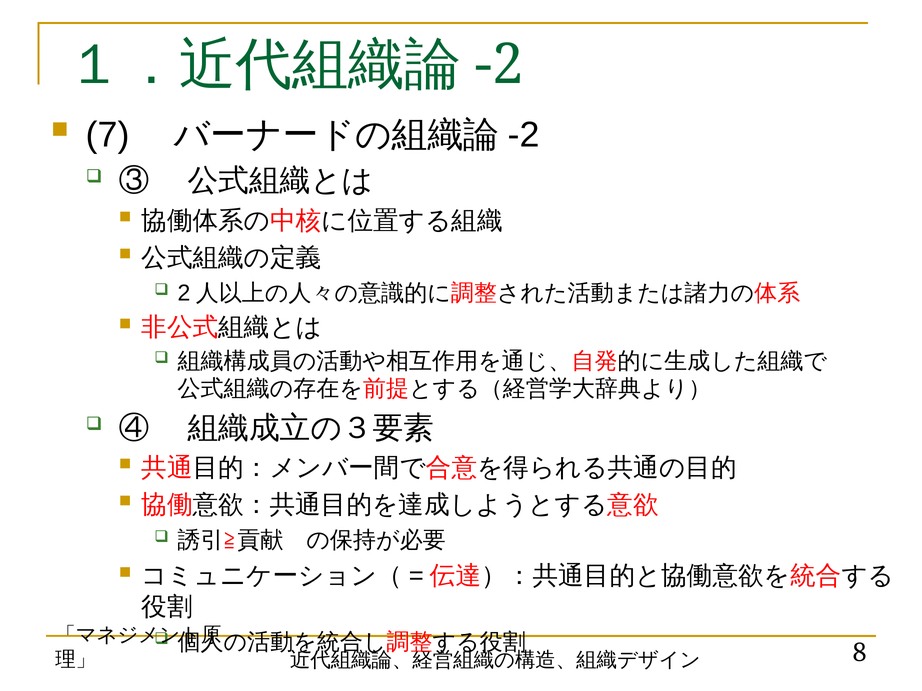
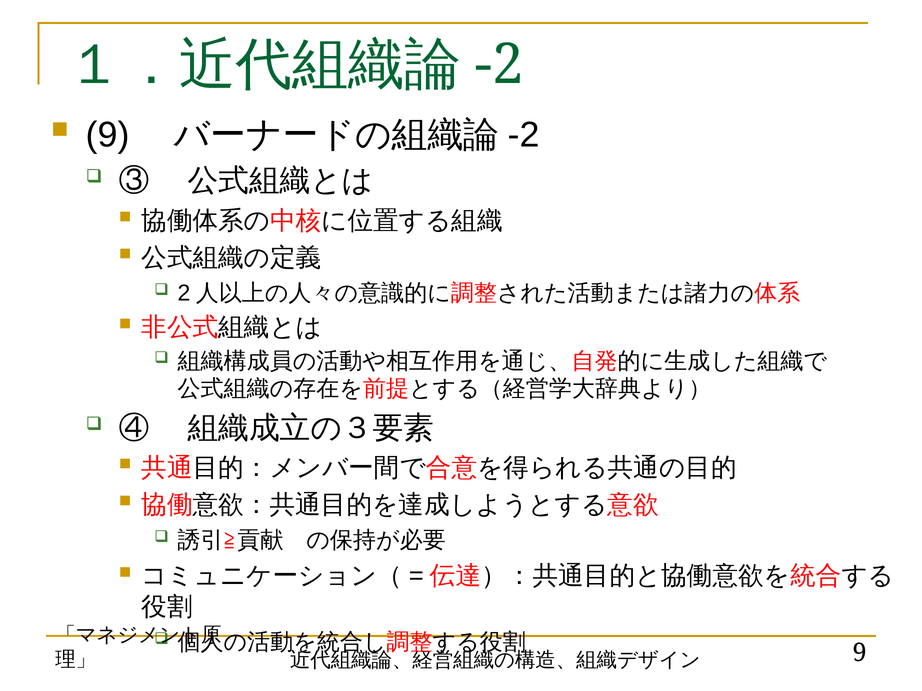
7: 7 -> 9 (108, 135)
8: 8 -> 9 (860, 653)
